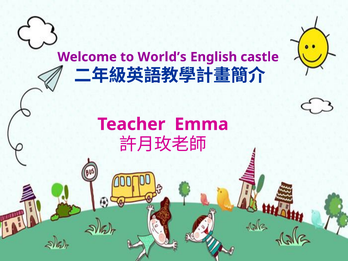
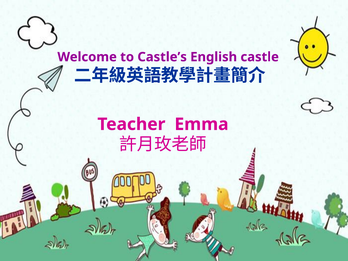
World’s: World’s -> Castle’s (162, 57)
